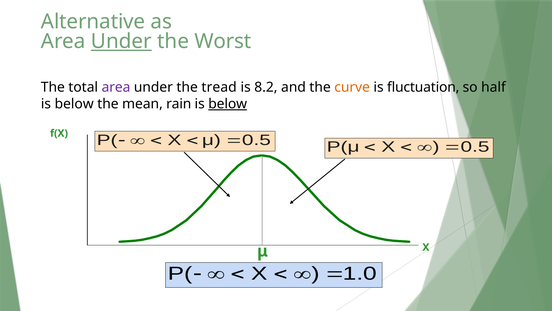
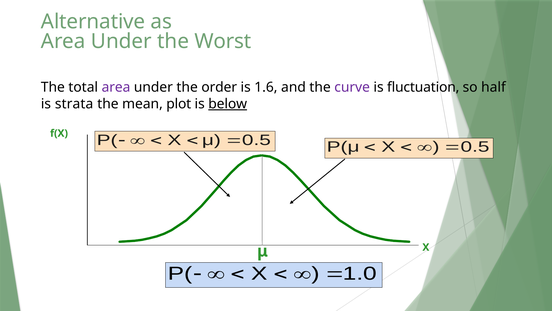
Under underline: present -> none (121, 41)
tread: tread -> order (219, 87)
8.2: 8.2 -> 1.6 (266, 87)
curve colour: orange -> purple (352, 87)
below: below -> strata (74, 104)
rain: rain -> plot (179, 104)
